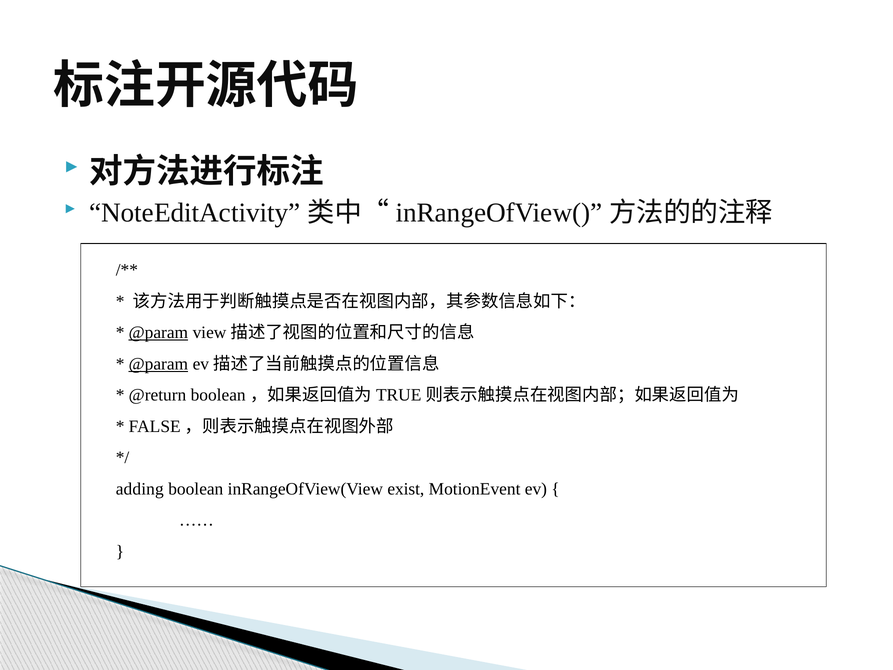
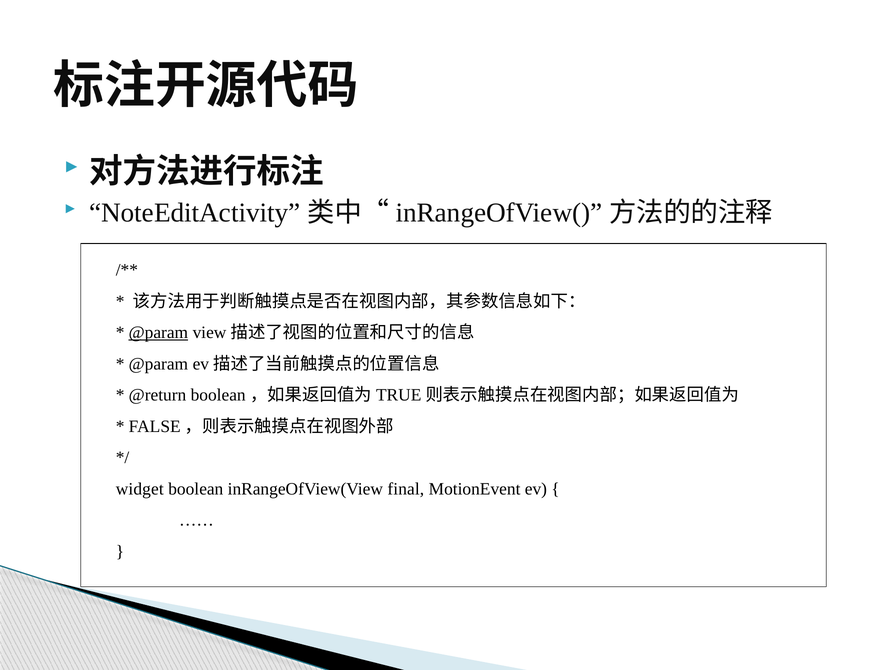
@param underline: present -> none (158, 364)
adding: adding -> widget (140, 489)
exist: exist -> final (406, 489)
